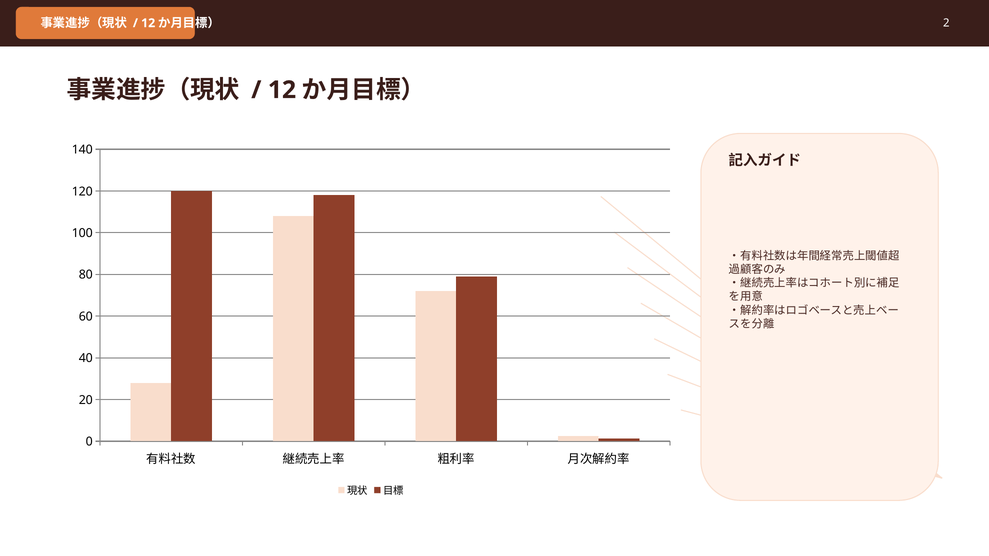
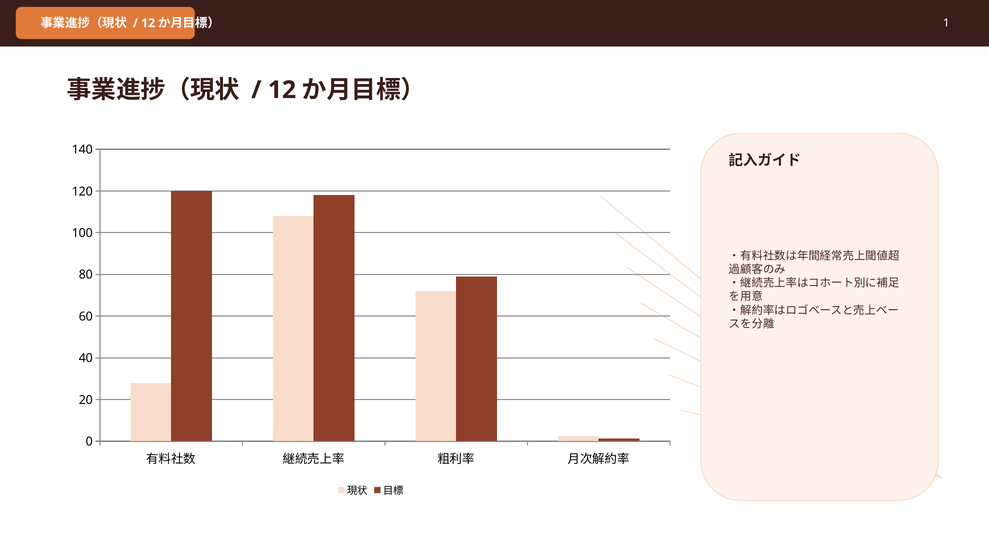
2: 2 -> 1 (946, 23)
